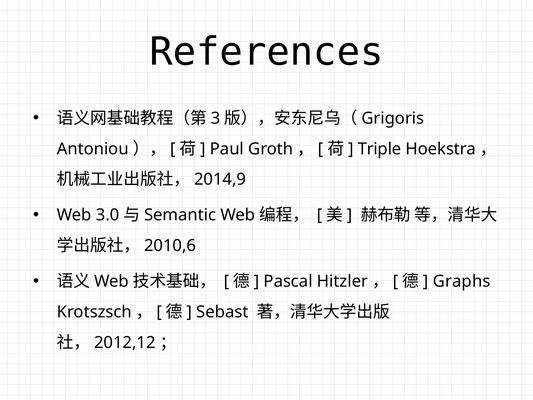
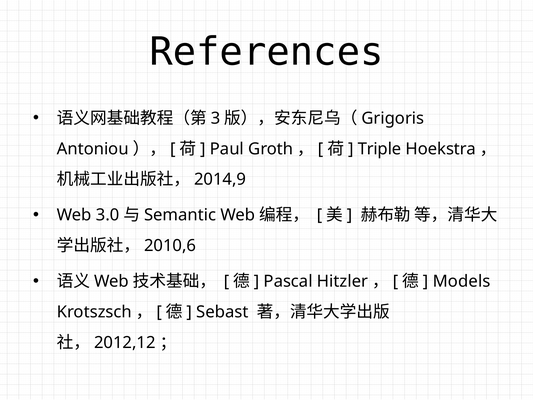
Graphs: Graphs -> Models (462, 281)
